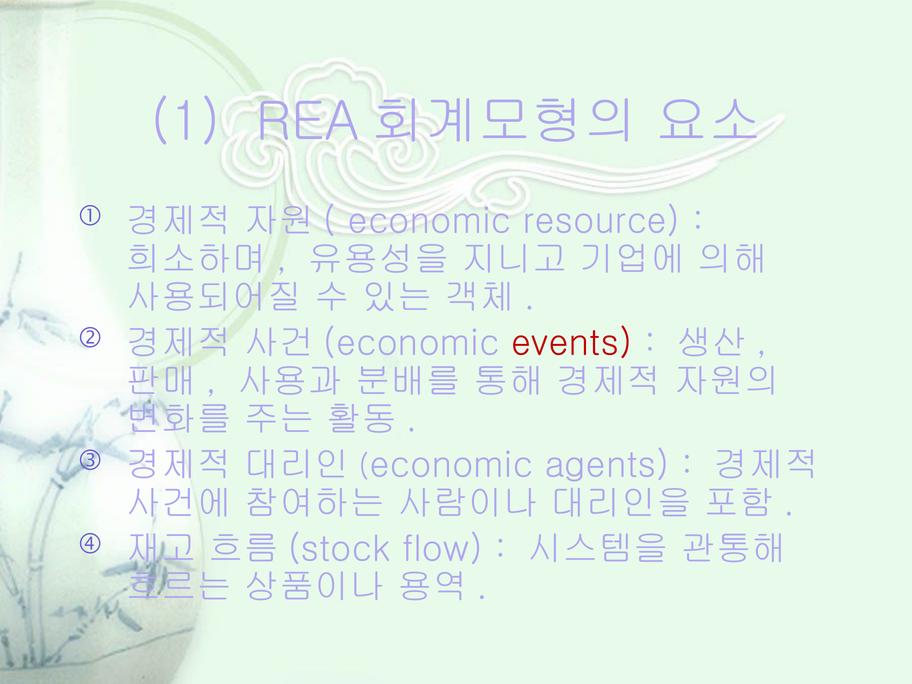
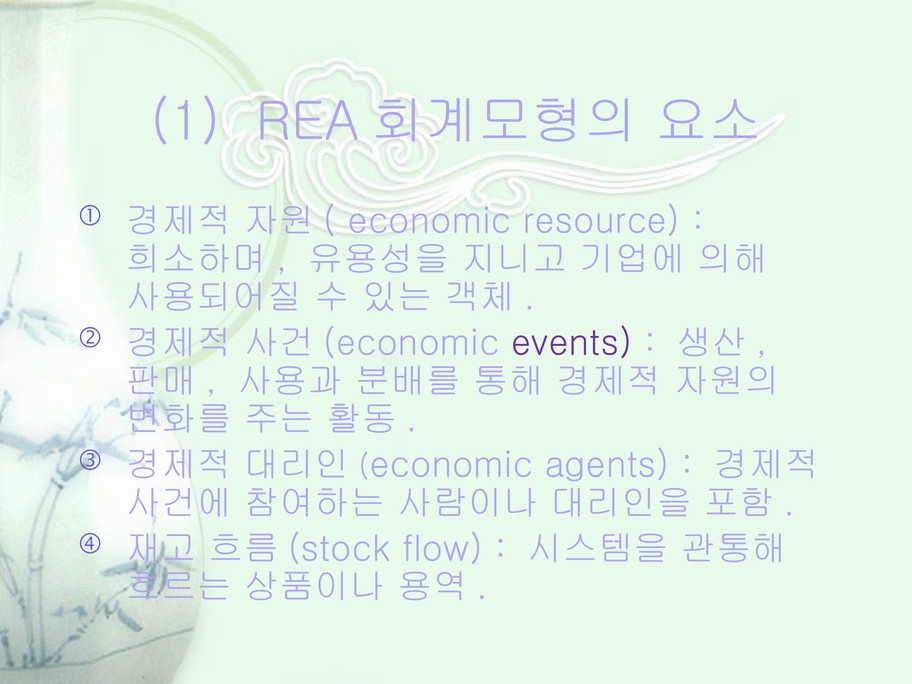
events colour: red -> purple (572, 343)
